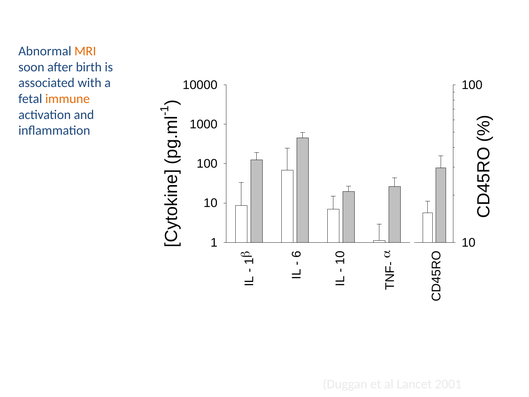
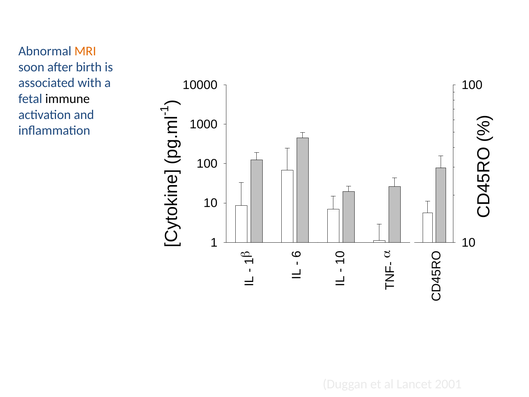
immune colour: orange -> black (67, 99)
